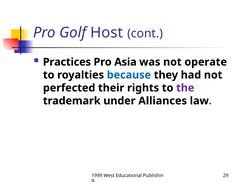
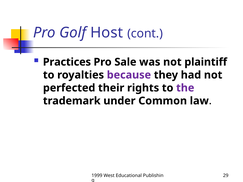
Asia: Asia -> Sale (125, 62)
operate: operate -> plaintiff (206, 62)
because colour: blue -> purple (129, 75)
Alliances: Alliances -> Common (163, 101)
